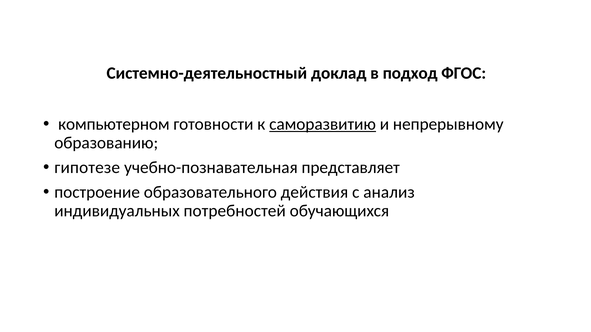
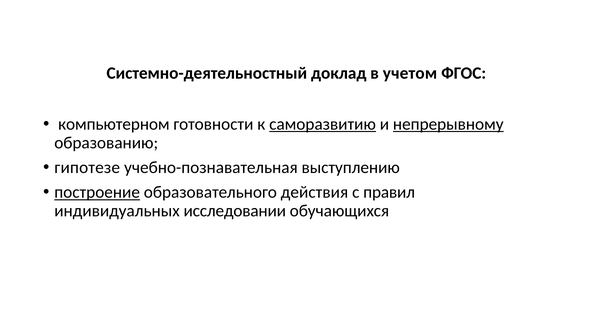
подход: подход -> учетом (410, 73)
непрерывному underline: none -> present (448, 124)
представляет: представляет -> выступлению (351, 168)
построение underline: none -> present (97, 193)
анализ: анализ -> правил (389, 193)
потребностей: потребностей -> исследовании (235, 211)
